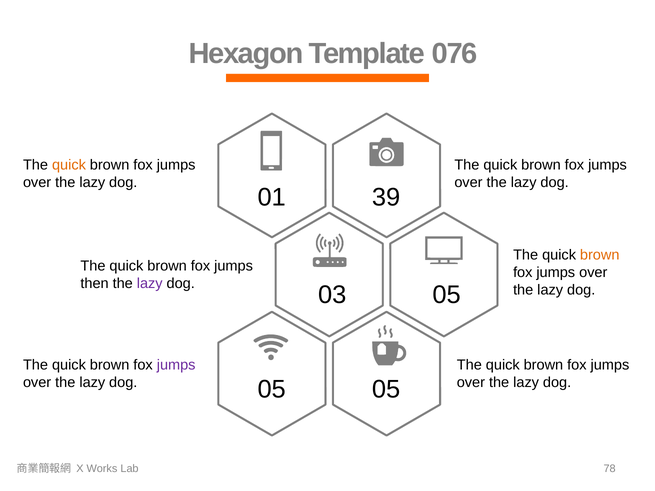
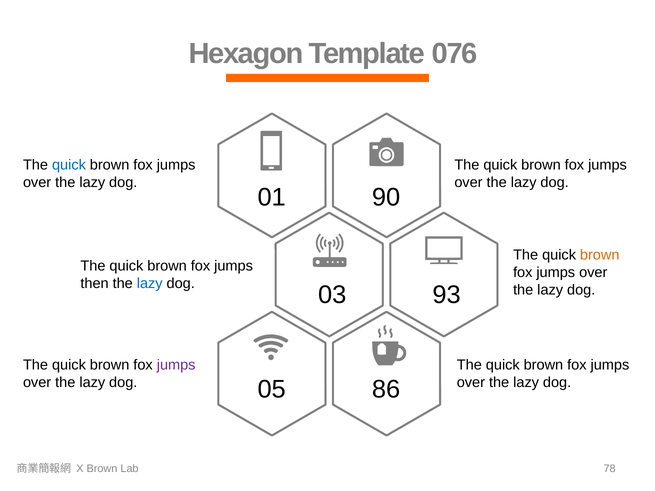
quick colour: orange -> blue (69, 165)
39: 39 -> 90 (386, 198)
lazy colour: purple -> blue (150, 283)
03 05: 05 -> 93 (447, 295)
05 05: 05 -> 86 (386, 390)
X Works: Works -> Brown (102, 469)
